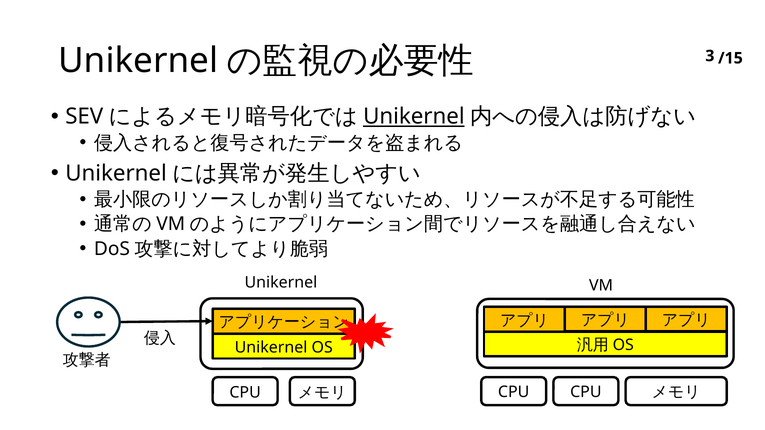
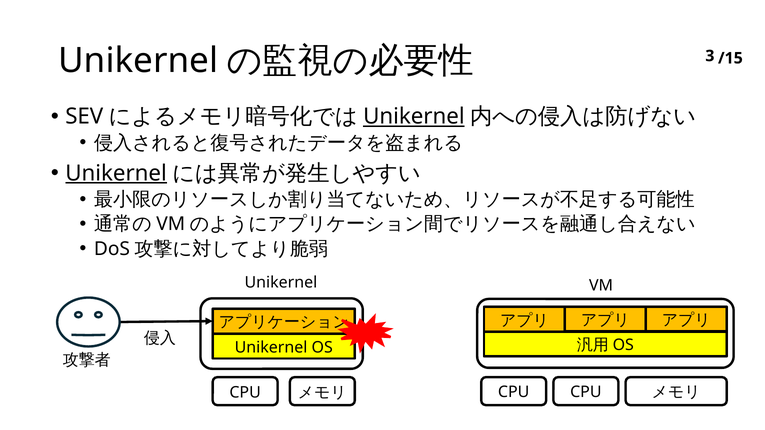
Unikernel underline: none -> present (116, 173)
